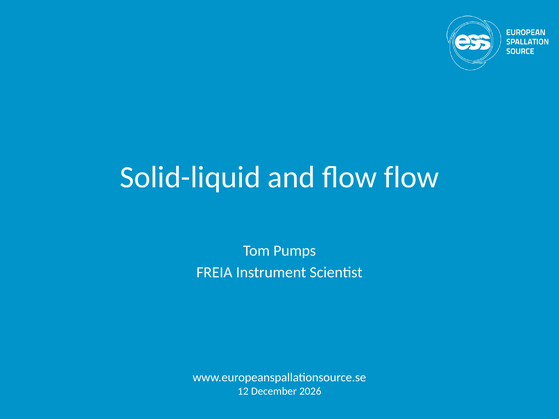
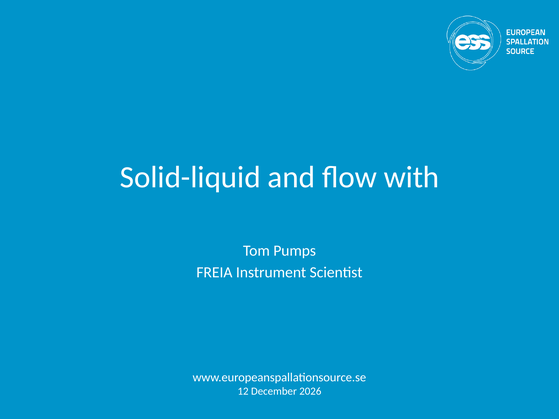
flow flow: flow -> with (412, 177)
